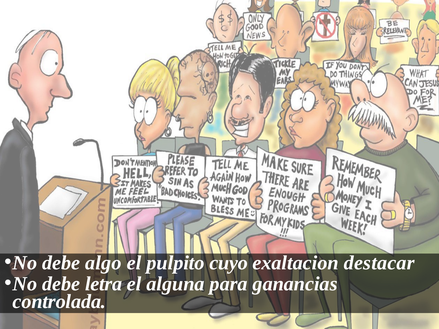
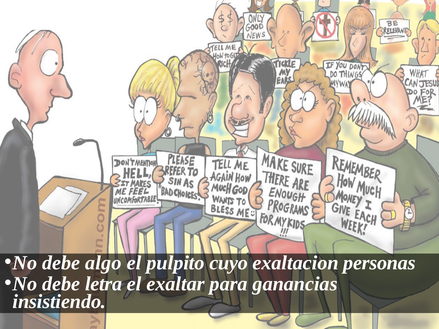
destacar: destacar -> personas (379, 263)
alguna: alguna -> exaltar (176, 284)
controlada: controlada -> insistiendo (59, 302)
